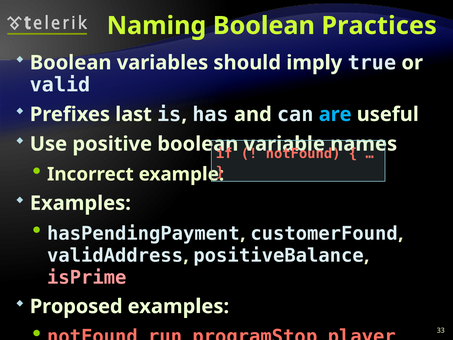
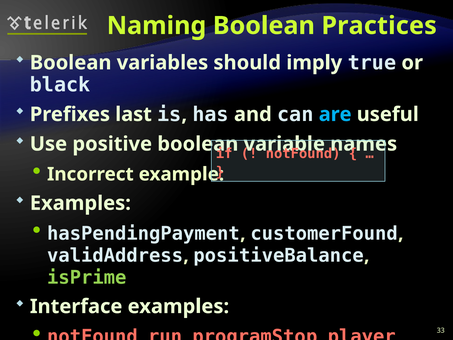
valid: valid -> black (60, 85)
isPrime colour: pink -> light green (87, 277)
Proposed: Proposed -> Interface (76, 306)
